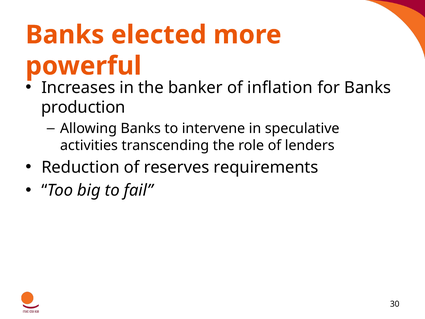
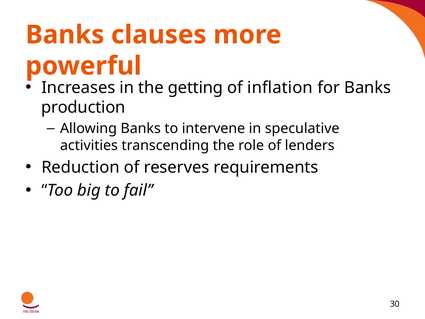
elected: elected -> clauses (159, 35)
banker: banker -> getting (196, 88)
